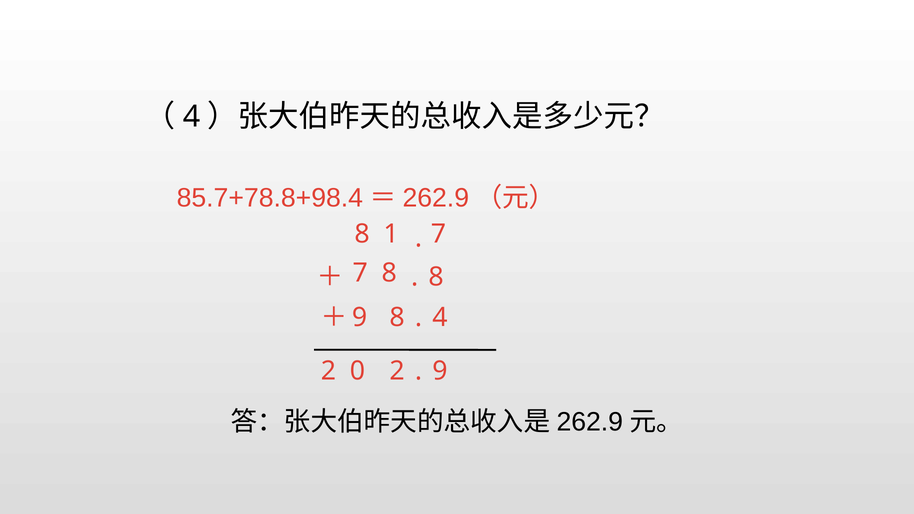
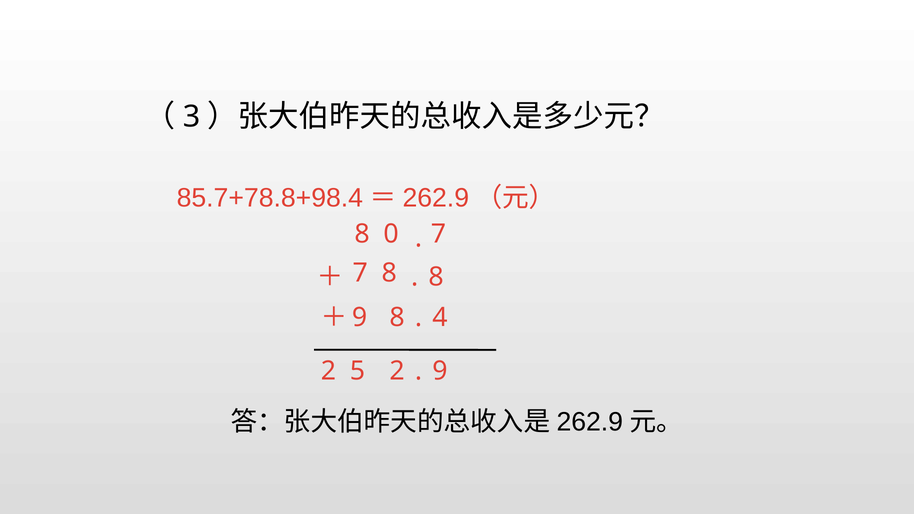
4: 4 -> 3 (192, 117)
1: 1 -> 0 (391, 234)
0: 0 -> 5 (357, 371)
